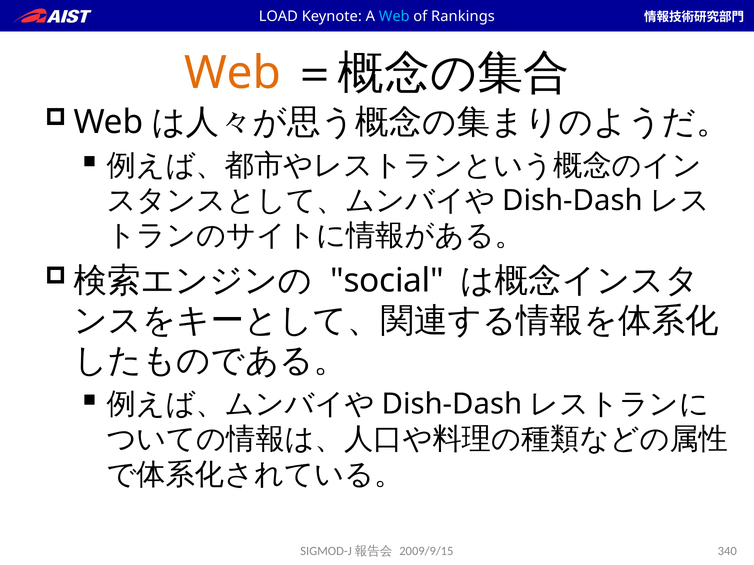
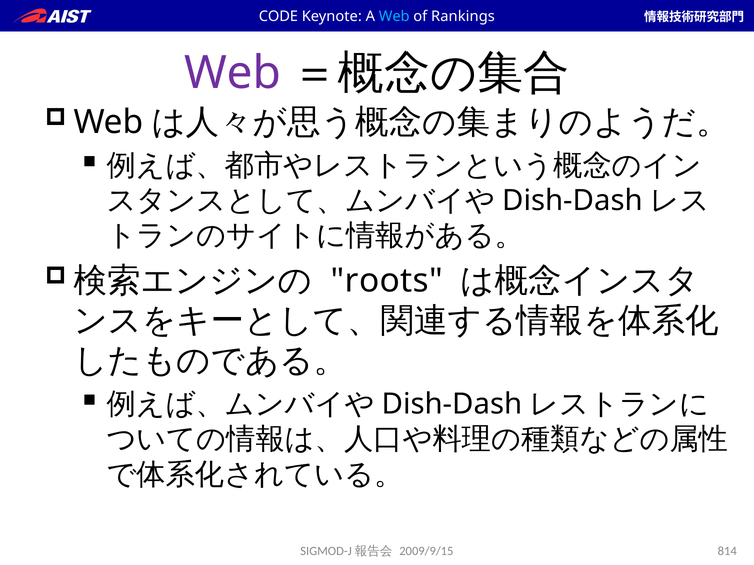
LOAD: LOAD -> CODE (278, 16)
Web colour: orange -> purple (233, 73)
social: social -> roots (387, 281)
340: 340 -> 814 (727, 551)
